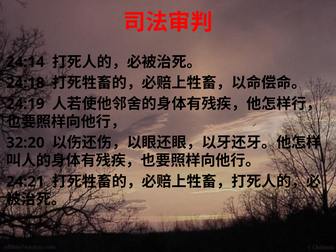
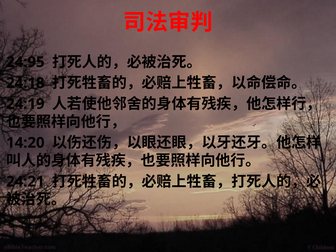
24:14: 24:14 -> 24:95 (25, 62)
32:20: 32:20 -> 14:20 (25, 143)
